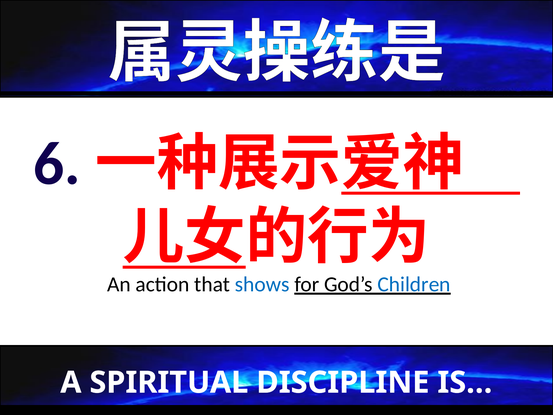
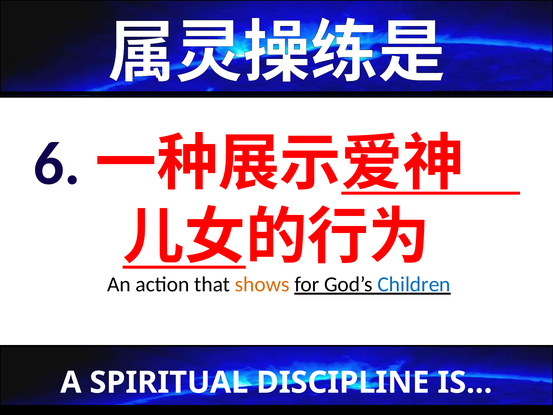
shows colour: blue -> orange (262, 284)
